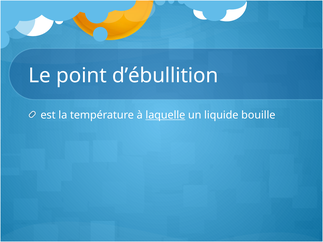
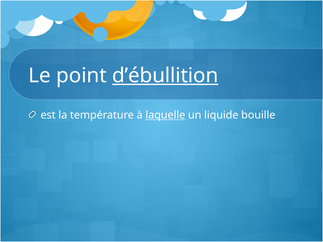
d’ébullition underline: none -> present (165, 76)
